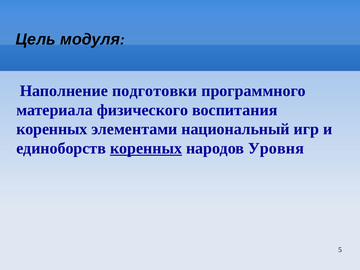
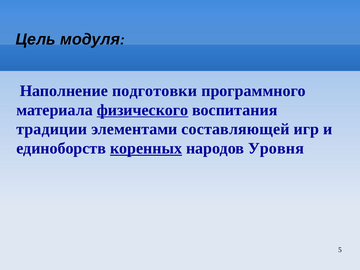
физического underline: none -> present (143, 110)
коренных: коренных -> традиции (52, 129)
национальный: национальный -> составляющей (235, 129)
